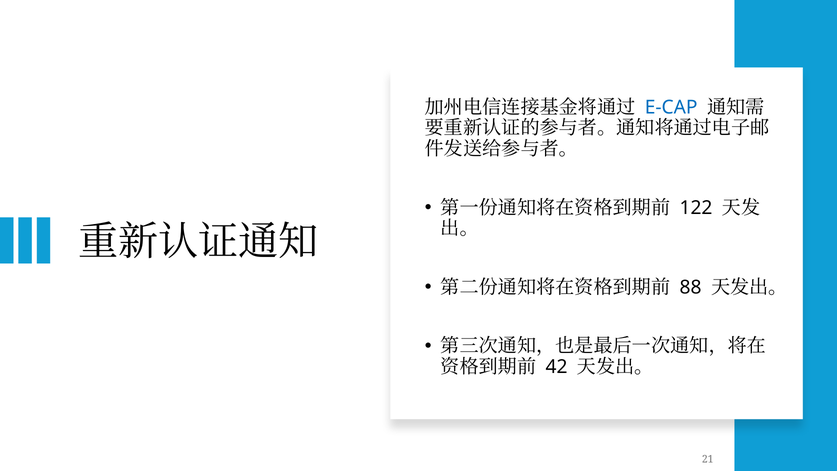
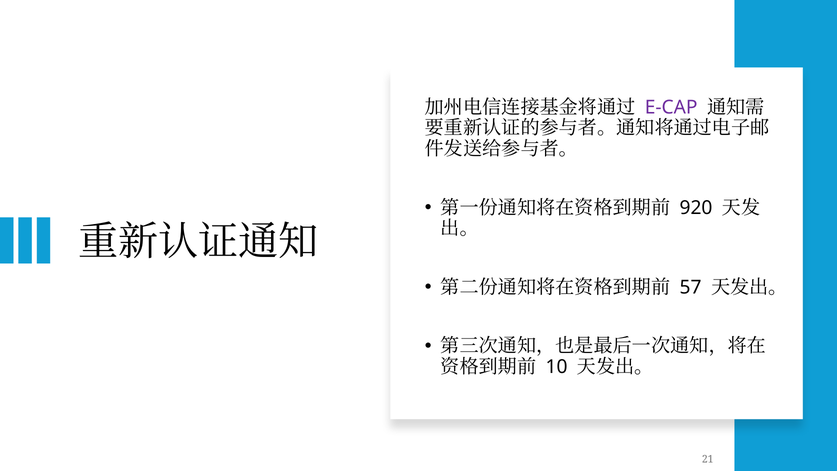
E-CAP colour: blue -> purple (671, 107)
122: 122 -> 920 (696, 208)
88: 88 -> 57 (691, 287)
42: 42 -> 10 (557, 367)
